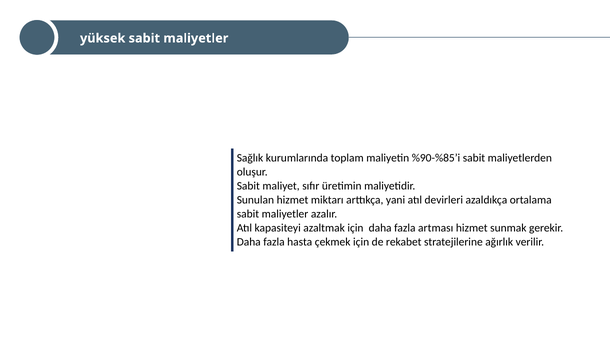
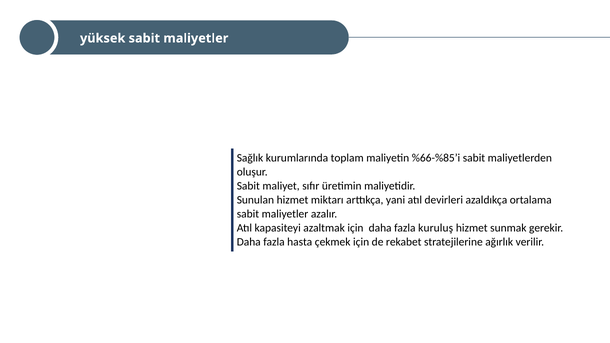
%90-%85’i: %90-%85’i -> %66-%85’i (436, 158)
artması: artması -> kuruluş (436, 228)
